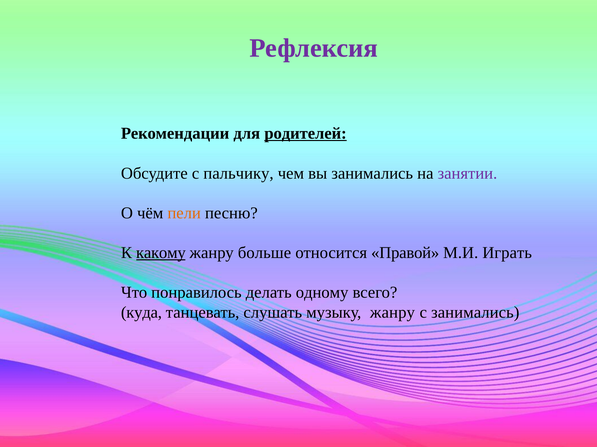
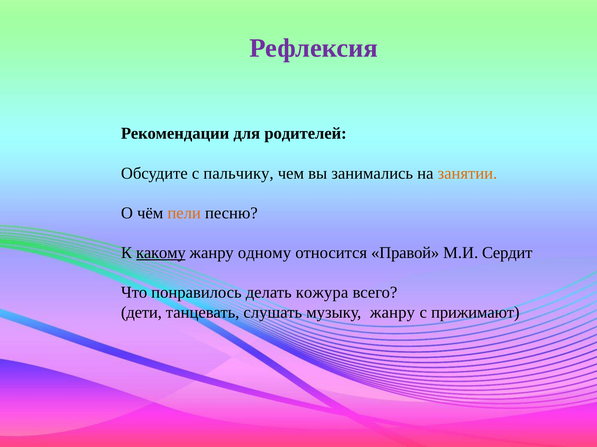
родителей underline: present -> none (306, 134)
занятии colour: purple -> orange (467, 174)
больше: больше -> одному (264, 253)
Играть: Играть -> Сердит (507, 253)
одному: одному -> кожура (322, 293)
куда: куда -> дети (141, 313)
с занимались: занимались -> прижимают (475, 313)
